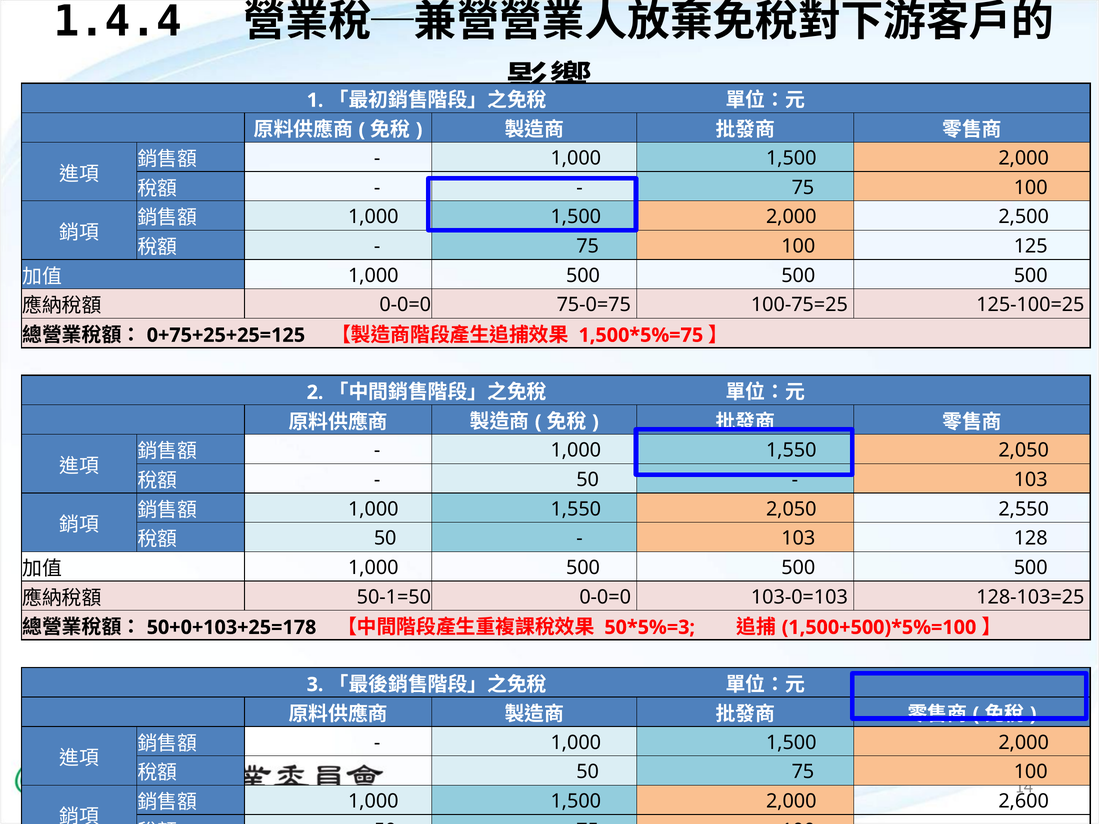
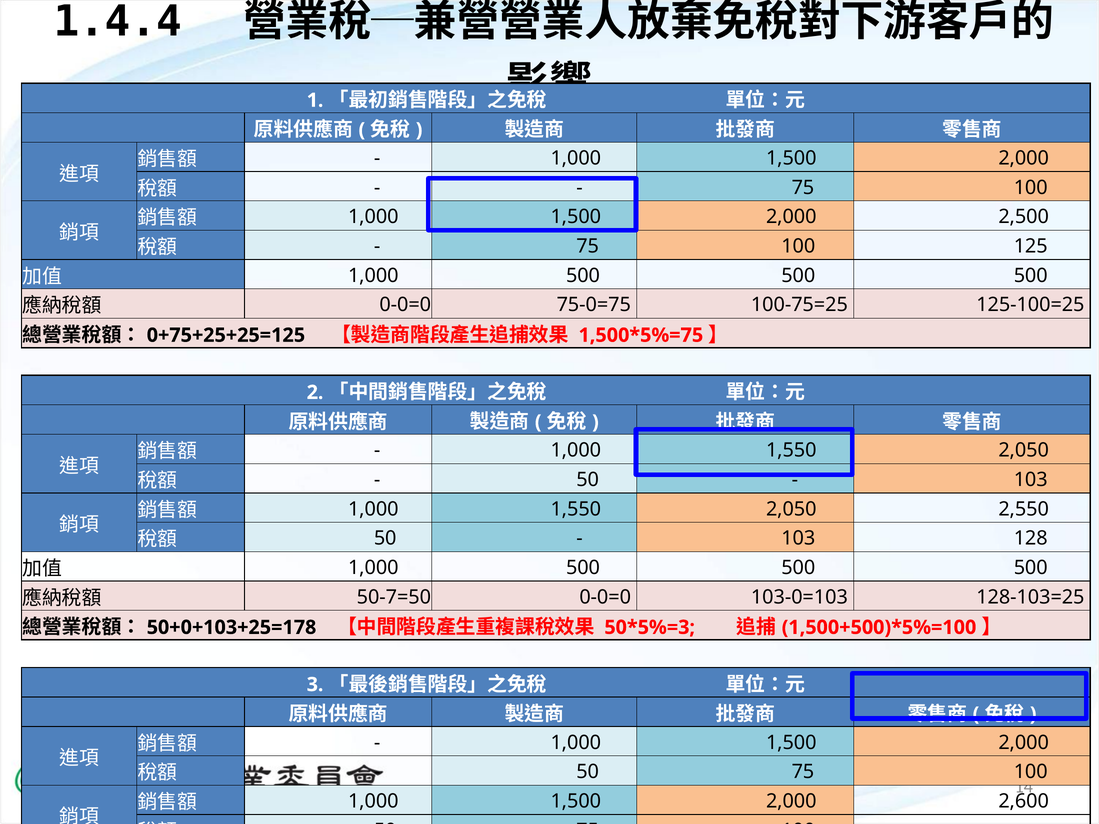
50-1=50: 50-1=50 -> 50-7=50 (394, 597)
